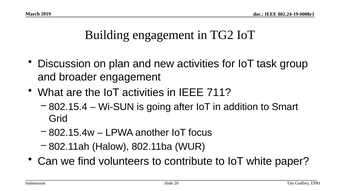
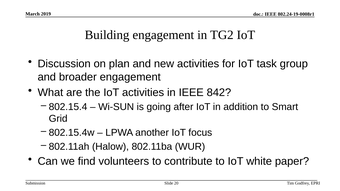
711: 711 -> 842 (219, 93)
